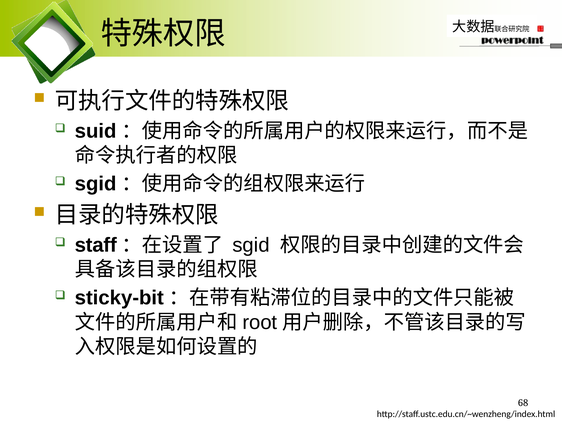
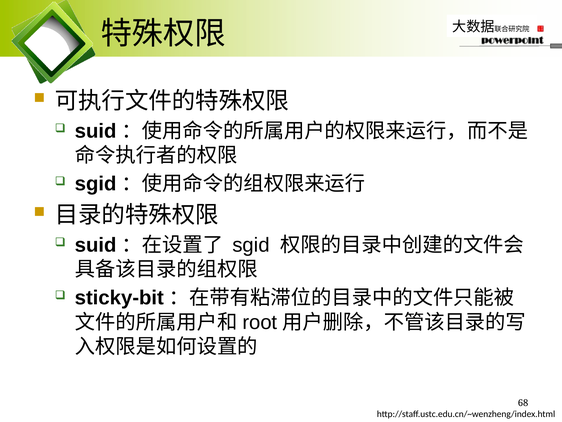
staff: staff -> suid (96, 245)
